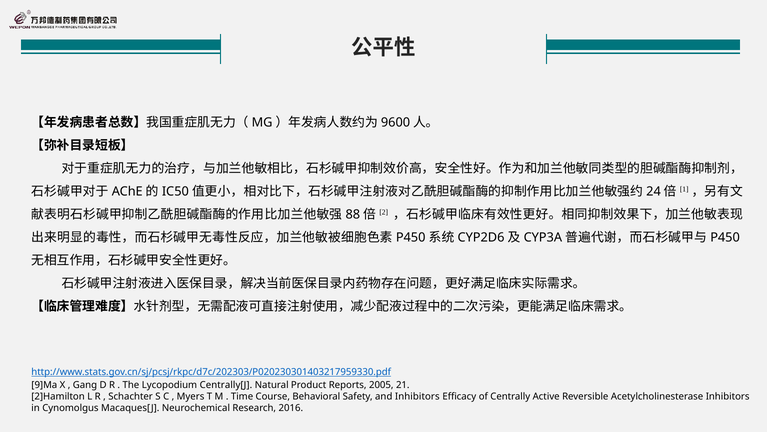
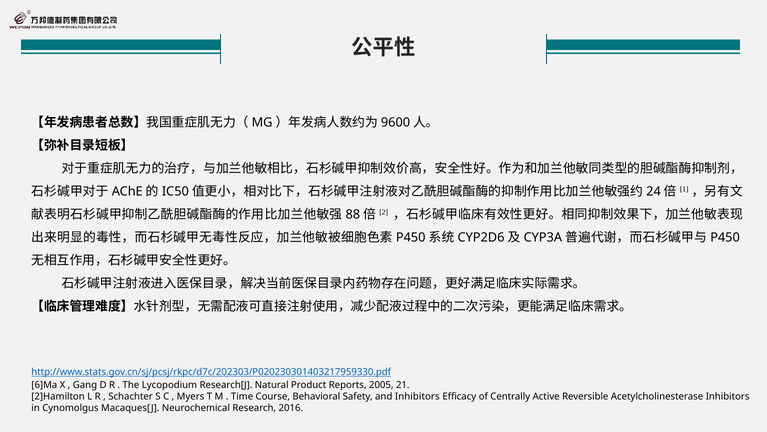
9]Ma: 9]Ma -> 6]Ma (44, 385)
Centrally[J: Centrally[J -> Research[J (226, 385)
